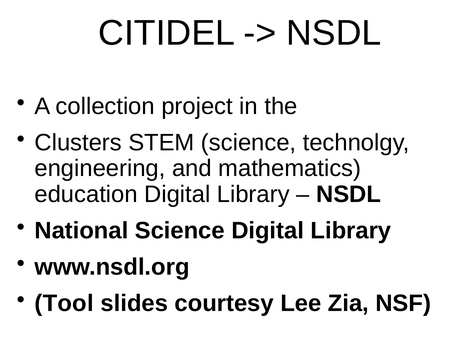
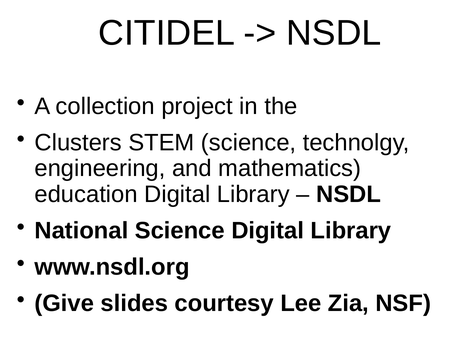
Tool: Tool -> Give (64, 303)
